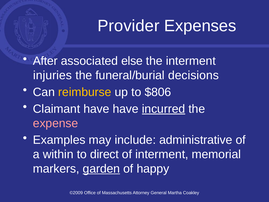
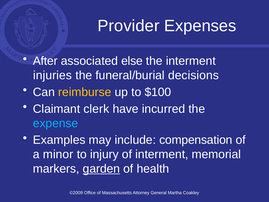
$806: $806 -> $100 (158, 92)
Claimant have: have -> clerk (96, 109)
incurred underline: present -> none (164, 109)
expense colour: pink -> light blue (56, 123)
administrative: administrative -> compensation (196, 140)
within: within -> minor (58, 154)
direct: direct -> injury (104, 154)
happy: happy -> health (153, 169)
